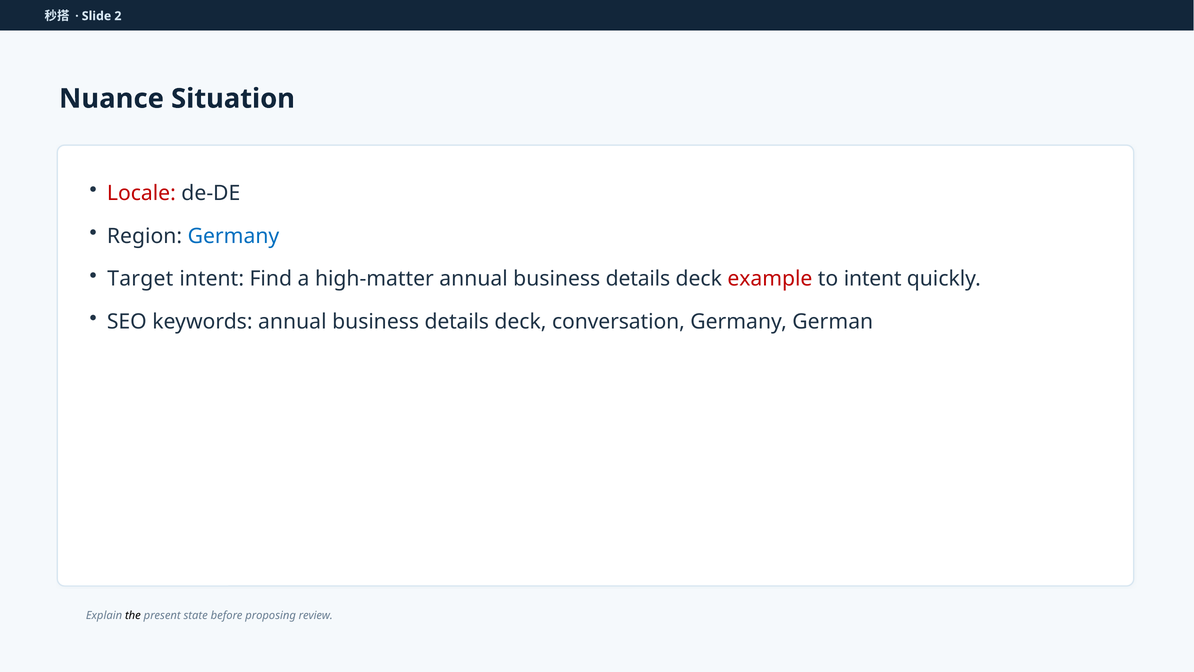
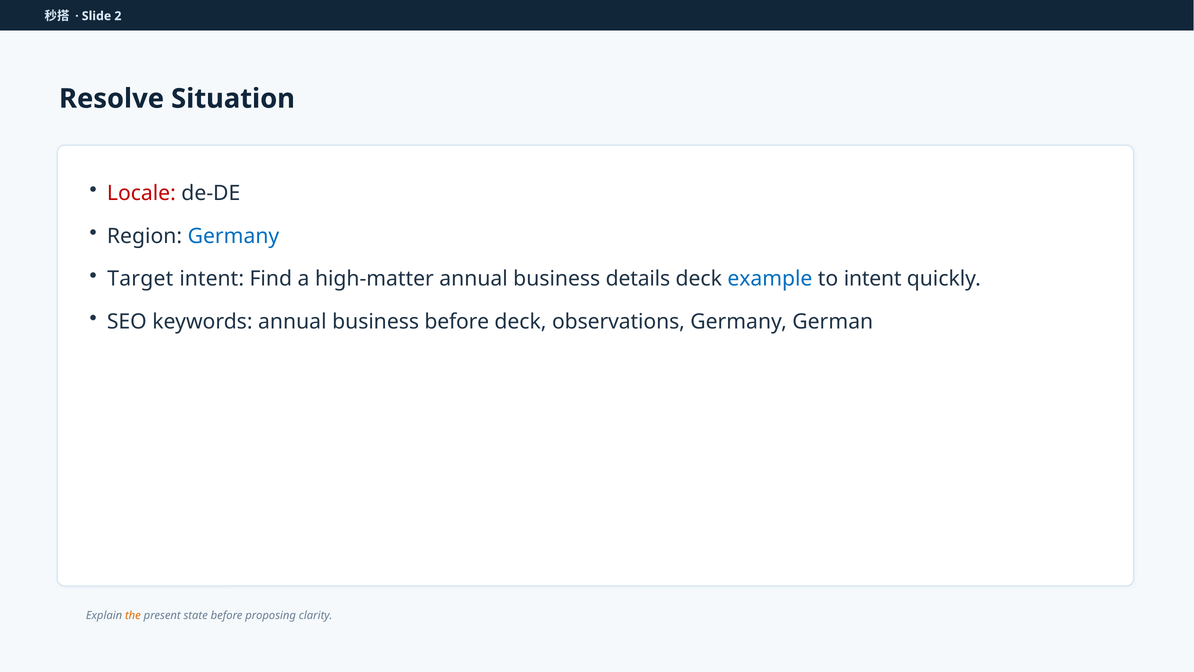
Nuance: Nuance -> Resolve (112, 99)
example colour: red -> blue (770, 279)
keywords annual business details: details -> before (457, 322)
conversation: conversation -> observations (618, 322)
the colour: black -> orange (133, 615)
review: review -> clarity (316, 615)
